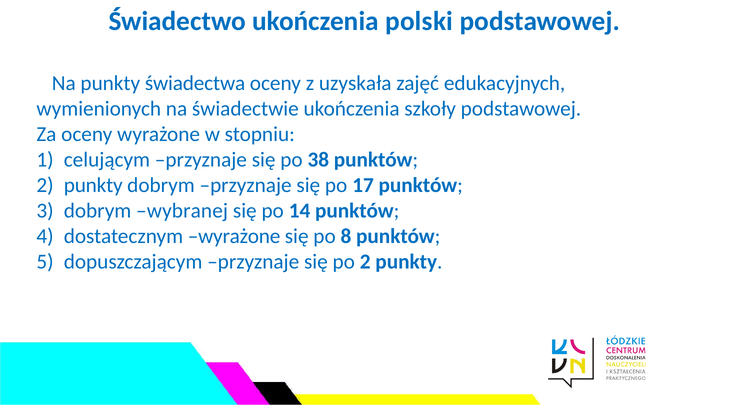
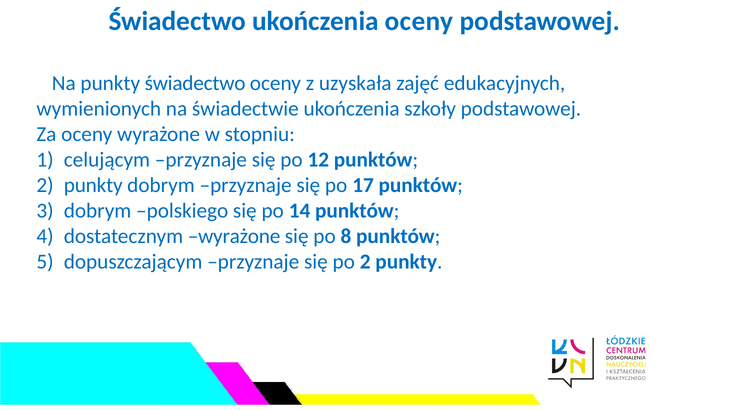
ukończenia polski: polski -> oceny (419, 21)
punkty świadectwa: świadectwa -> świadectwo (195, 83)
38: 38 -> 12 (318, 160)
wybranej: wybranej -> polskiego (182, 211)
